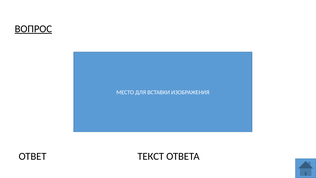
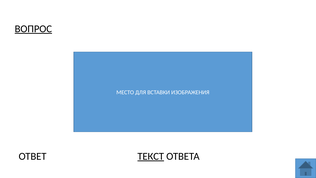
ТЕКСТ underline: none -> present (151, 156)
